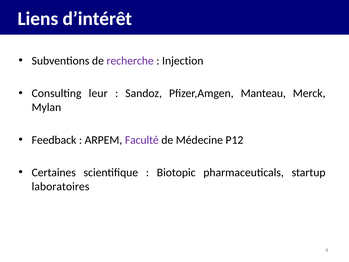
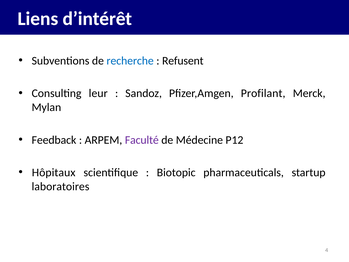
recherche colour: purple -> blue (130, 61)
Injection: Injection -> Refusent (183, 61)
Manteau: Manteau -> Profilant (263, 93)
Certaines: Certaines -> Hôpitaux (54, 172)
